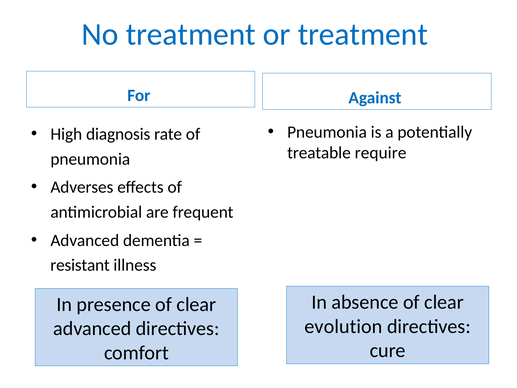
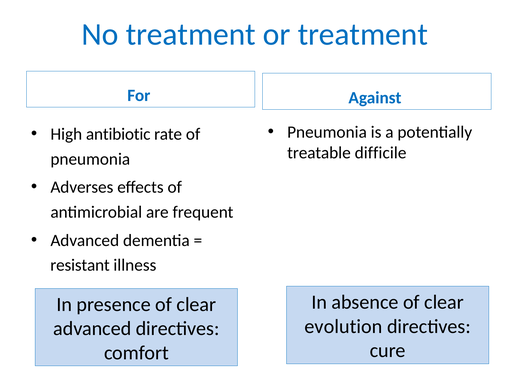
diagnosis: diagnosis -> antibiotic (118, 134)
require: require -> difficile (381, 153)
